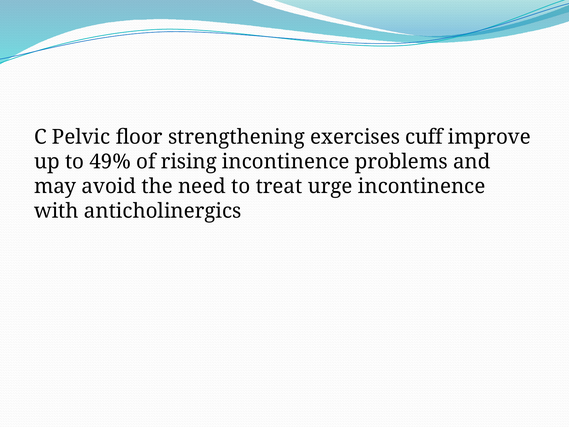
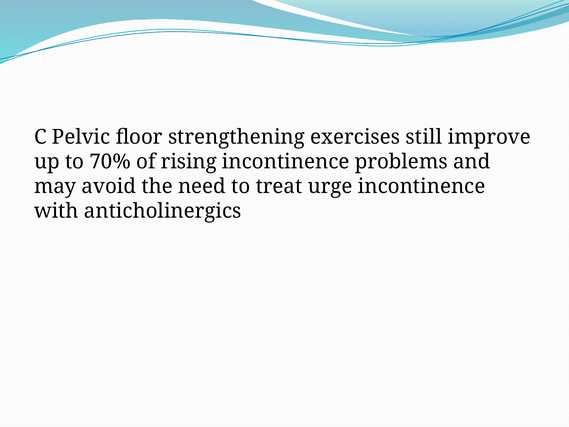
cuff: cuff -> still (424, 137)
49%: 49% -> 70% (110, 162)
